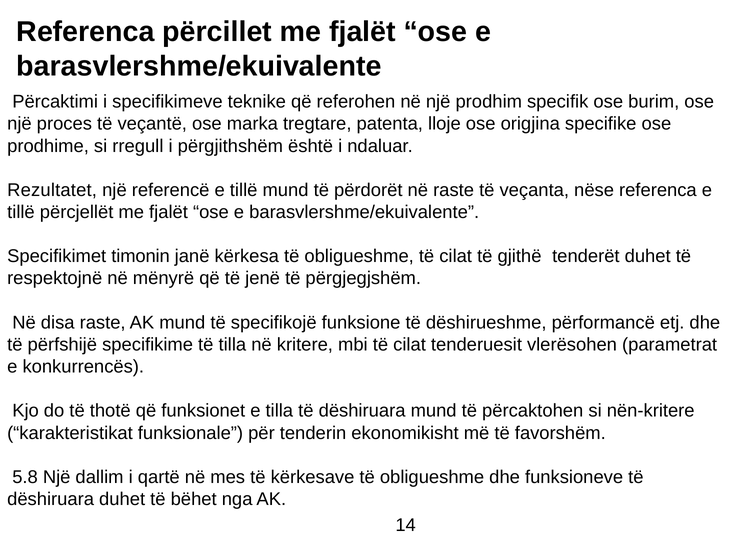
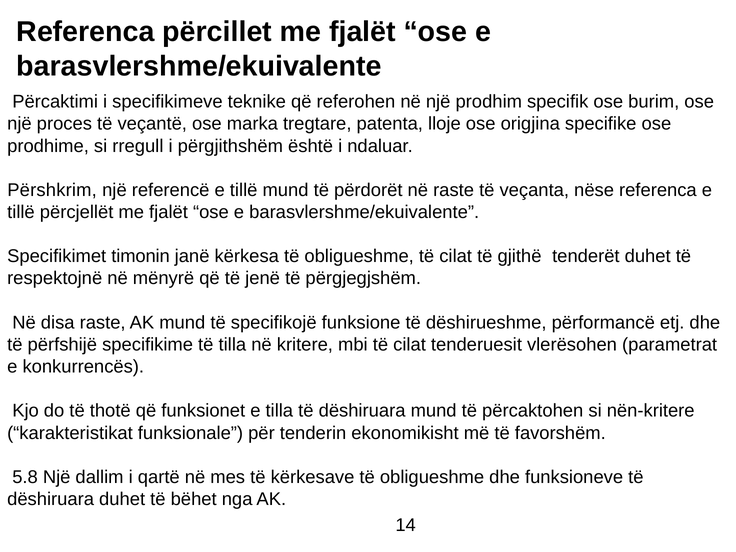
Rezultatet: Rezultatet -> Përshkrim (52, 190)
